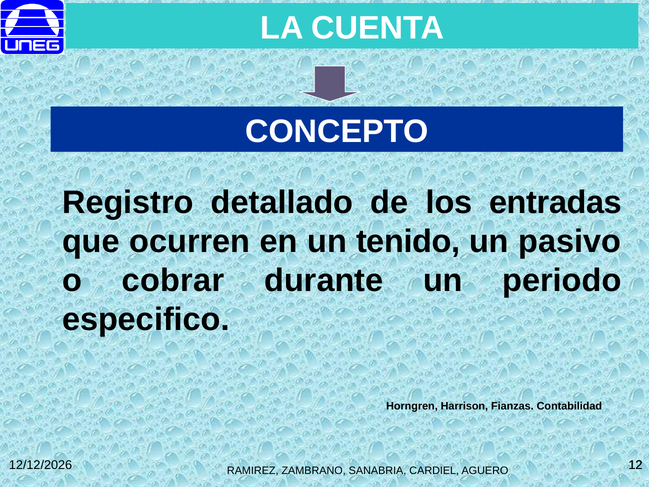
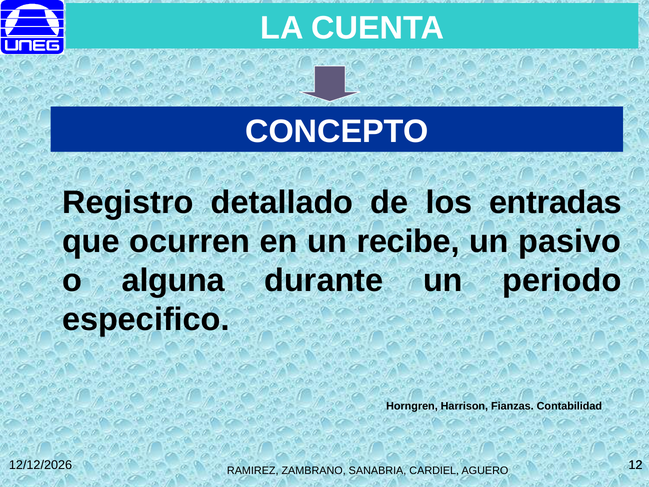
tenido: tenido -> recibe (408, 241)
cobrar: cobrar -> alguna (173, 280)
